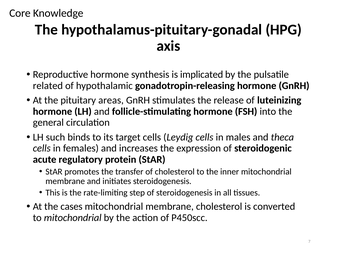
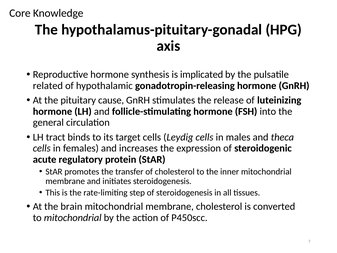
areas: areas -> cause (111, 100)
such: such -> tract (56, 137)
cases: cases -> brain (71, 206)
